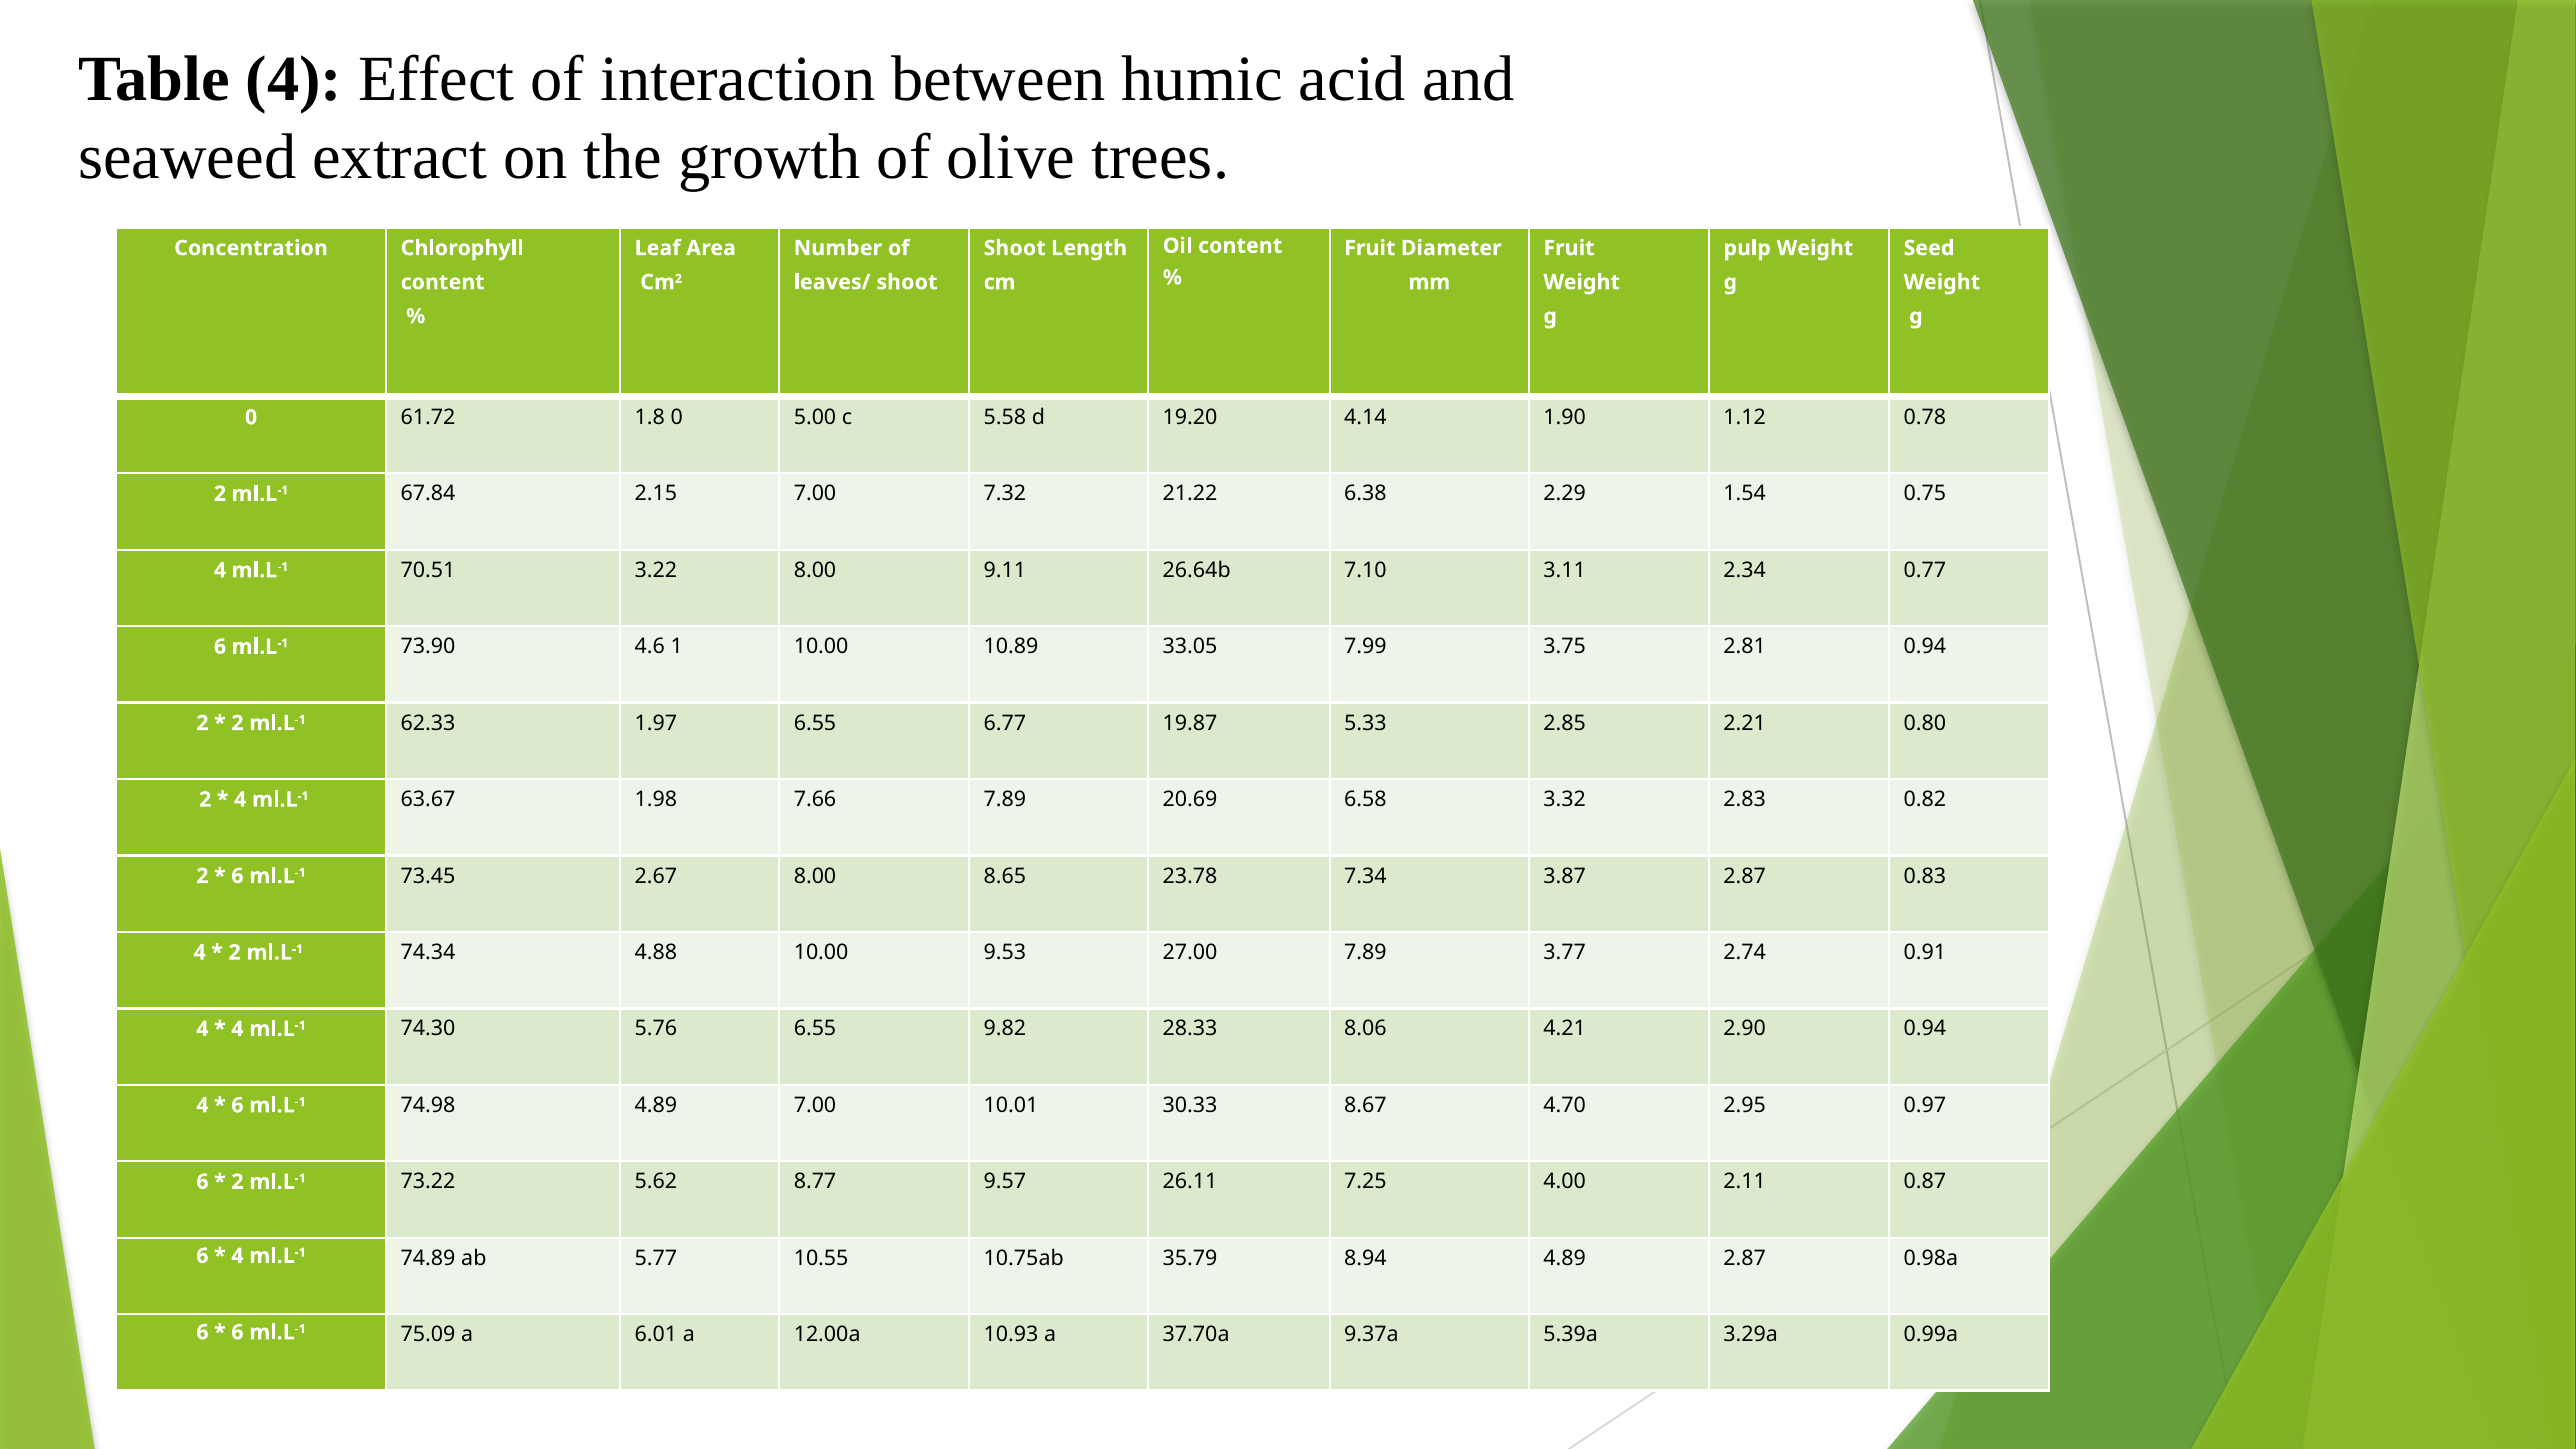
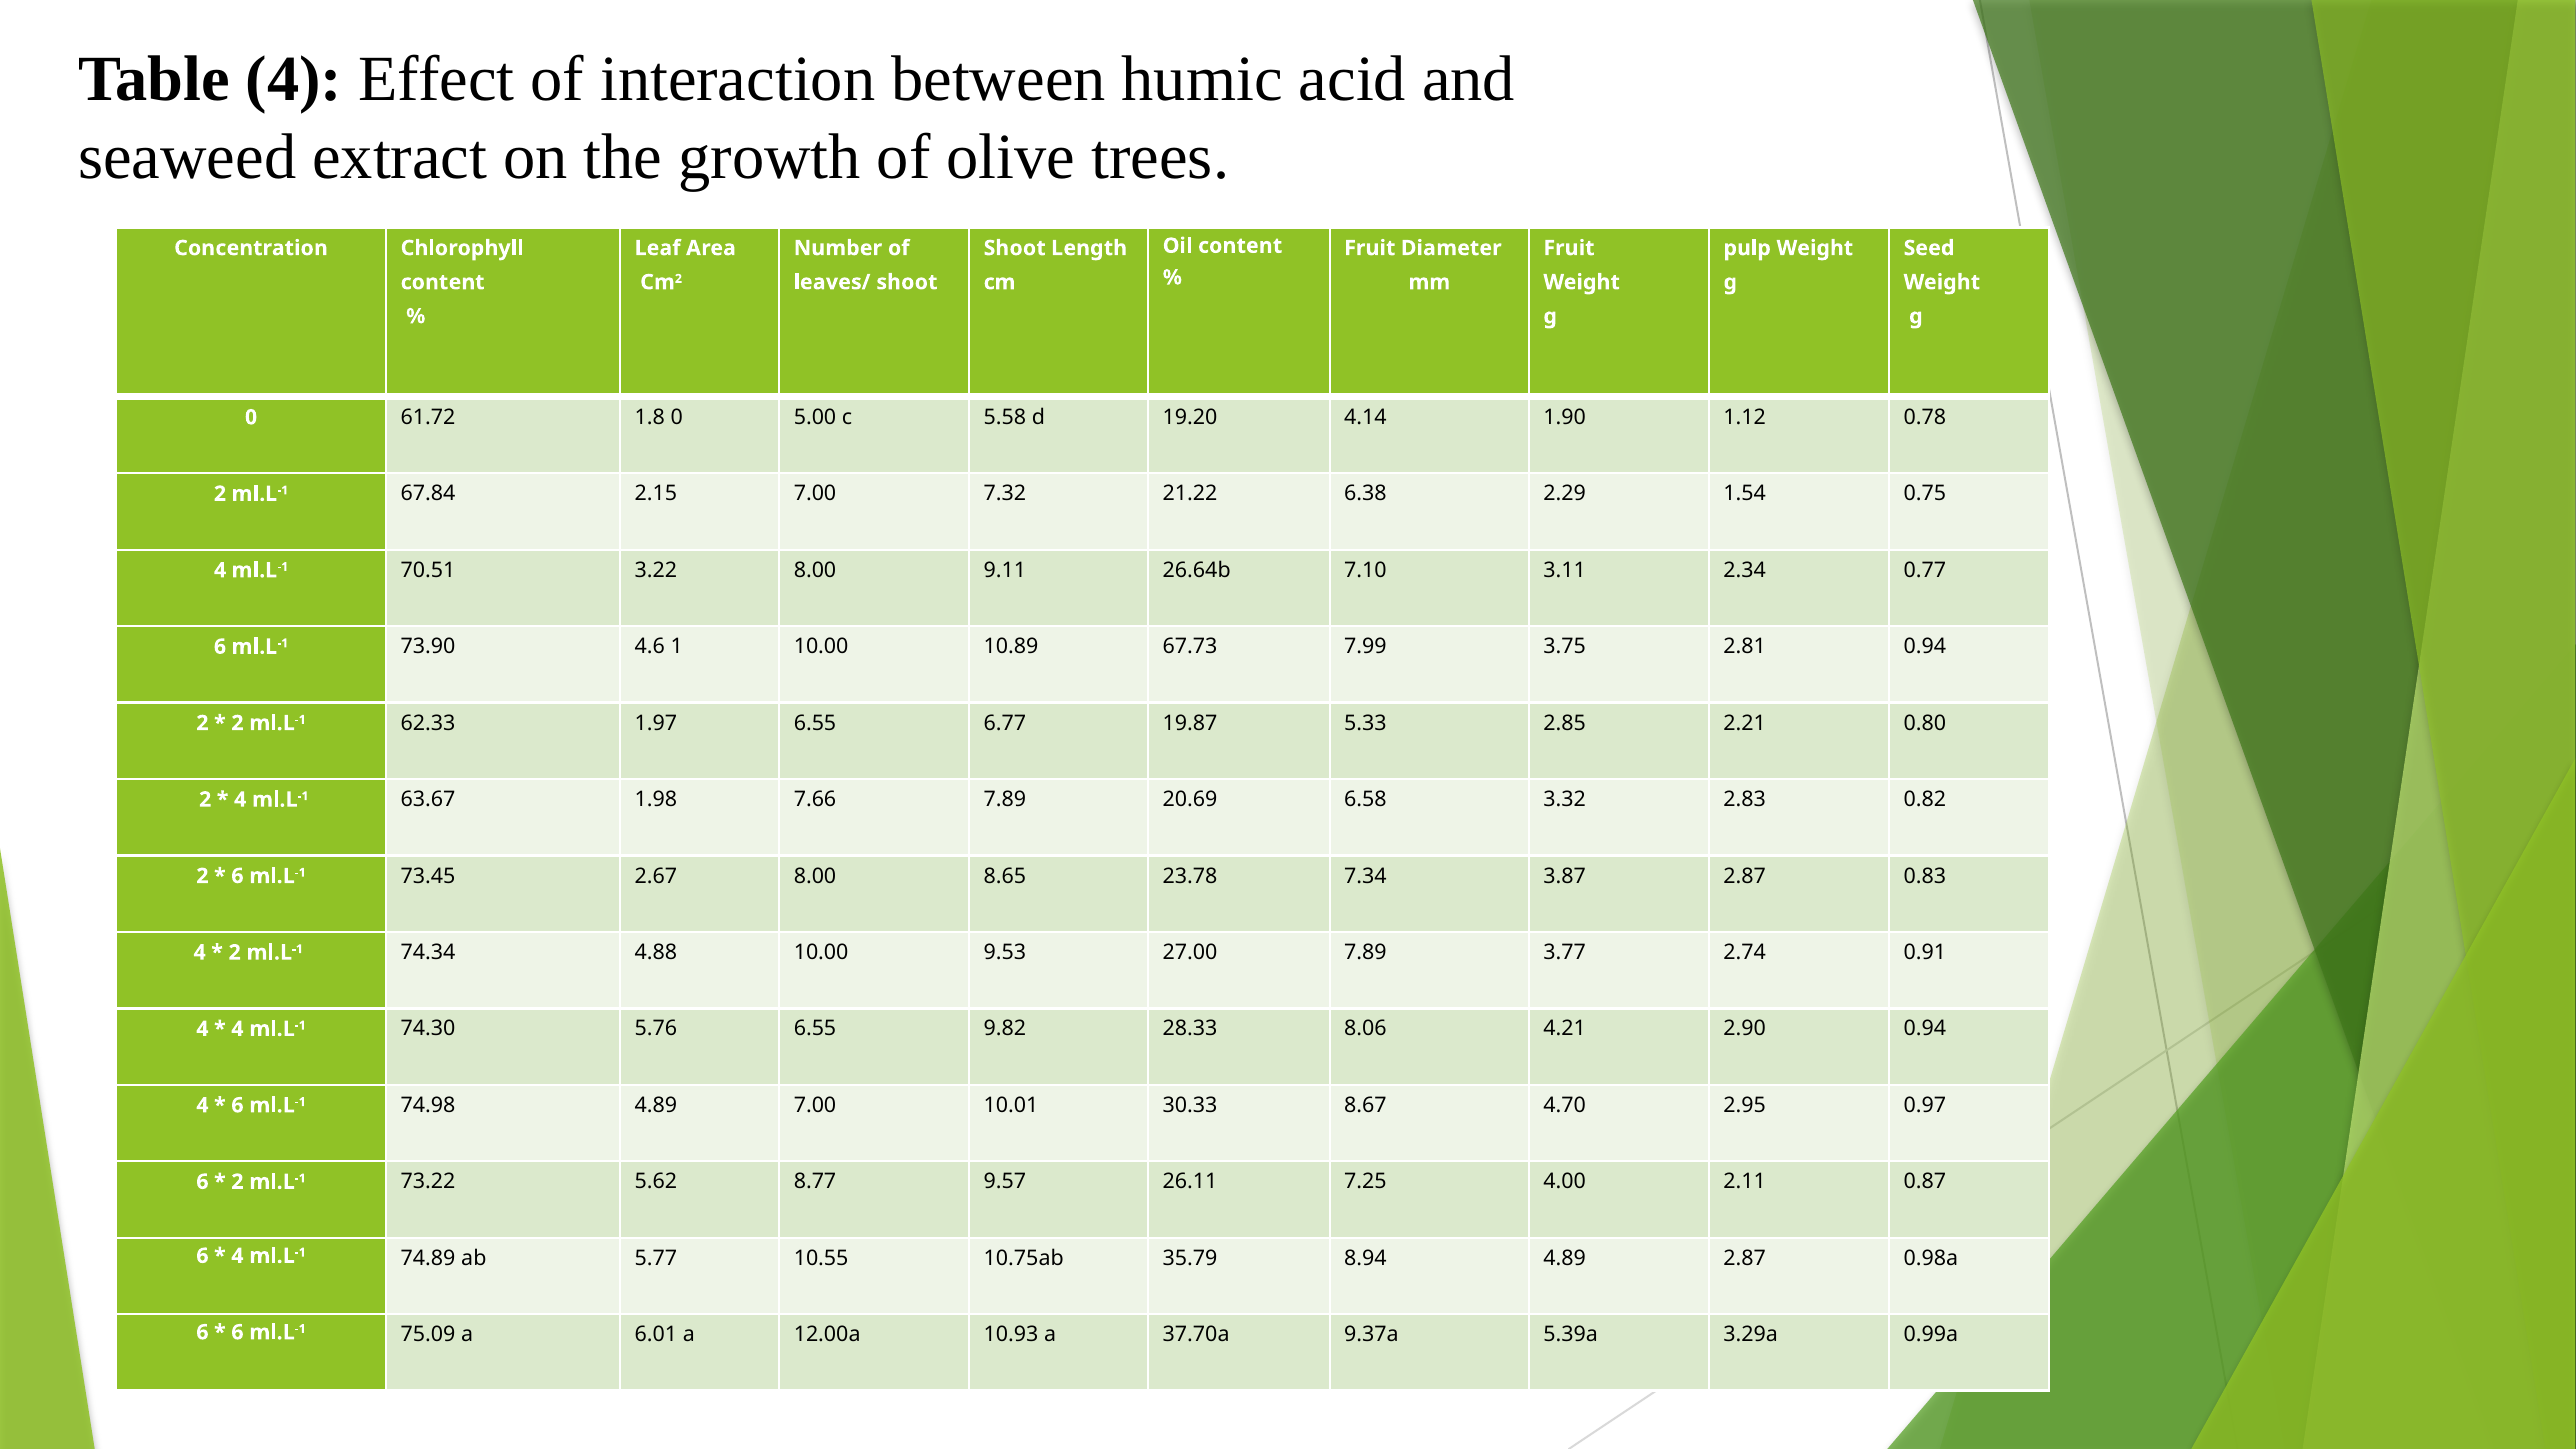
33.05: 33.05 -> 67.73 (1190, 647)
